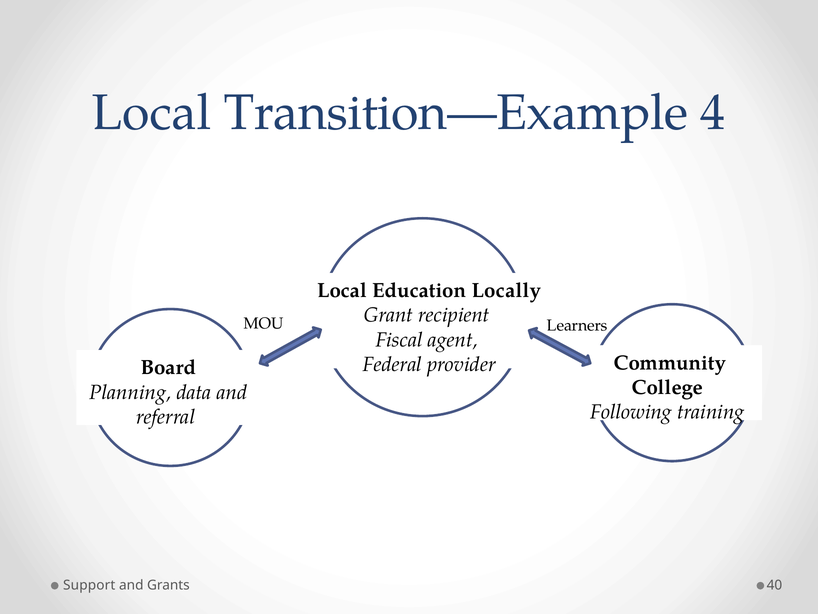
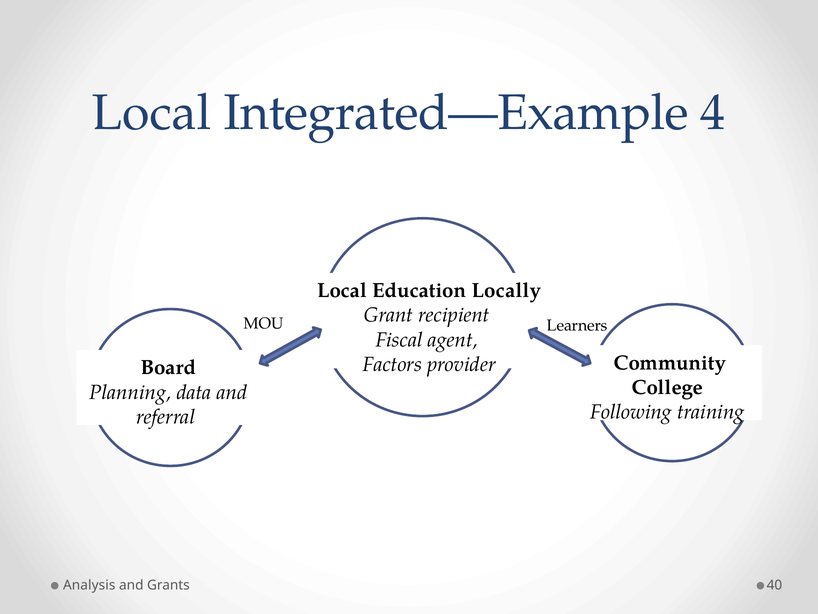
Transition—Example: Transition—Example -> Integrated—Example (456, 113)
Federal: Federal -> Factors (392, 364)
Support: Support -> Analysis (89, 585)
